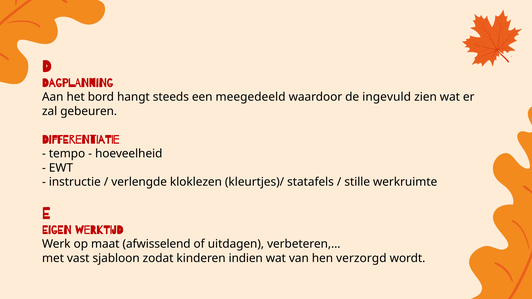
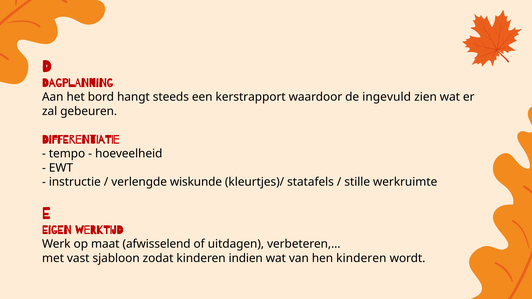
een meegedeeld: meegedeeld -> kerstrapport (251, 97)
kloklezen: kloklezen -> wiskunde (196, 182)
hen verzorgd: verzorgd -> kinderen (361, 258)
